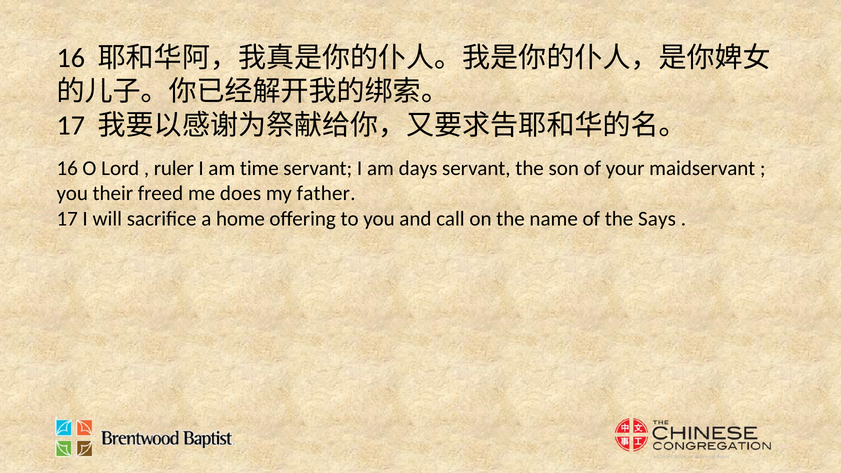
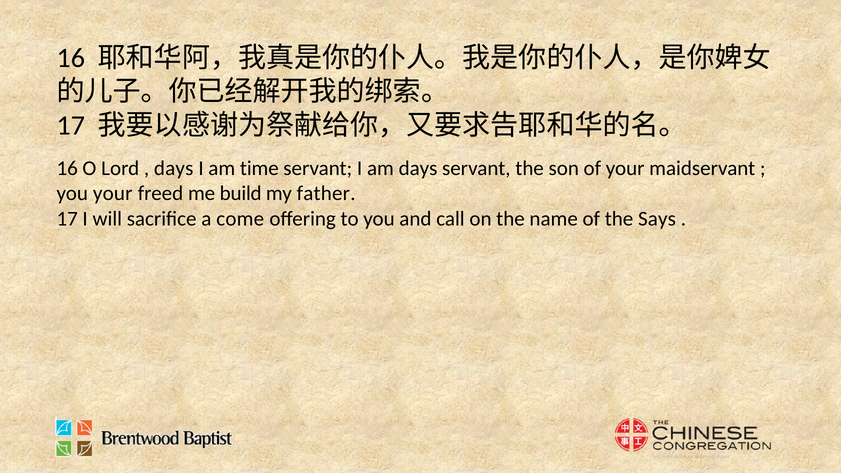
ruler: ruler -> days (174, 168)
you their: their -> your (113, 193)
does: does -> build (241, 193)
home: home -> come (240, 219)
